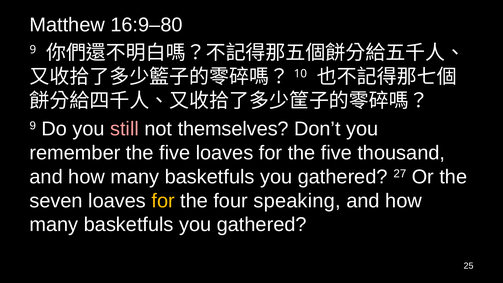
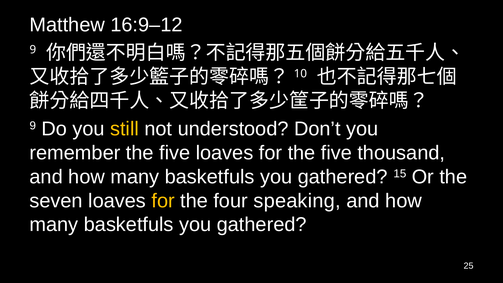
16:9–80: 16:9–80 -> 16:9–12 (146, 25)
still colour: pink -> yellow (125, 129)
themselves: themselves -> understood (233, 129)
27: 27 -> 15 (400, 174)
